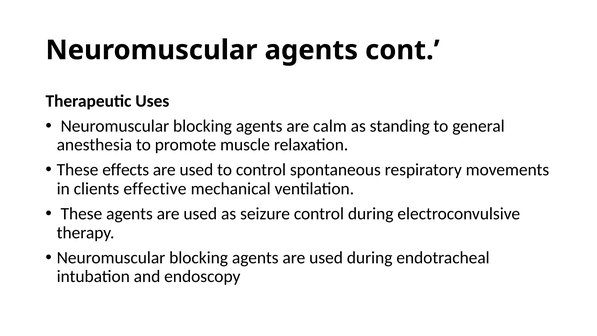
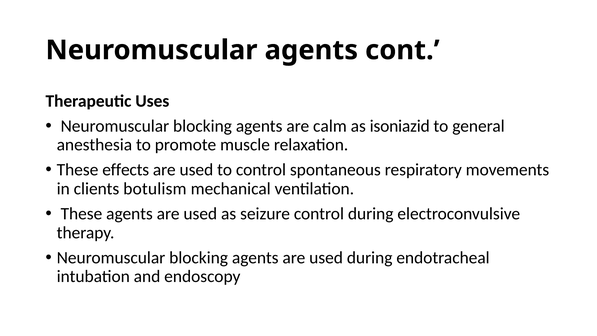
standing: standing -> isoniazid (400, 126)
effective: effective -> botulism (155, 189)
